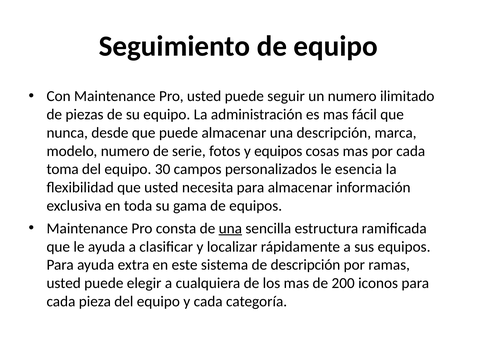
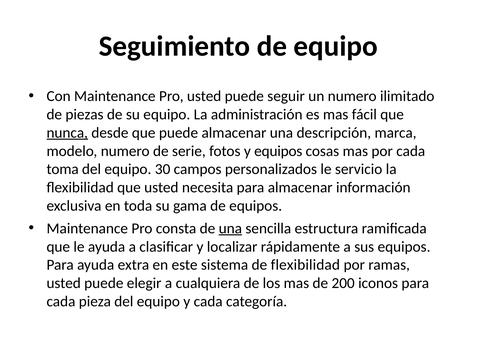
nunca underline: none -> present (67, 133)
esencia: esencia -> servicio (359, 169)
de descripción: descripción -> flexibilidad (305, 265)
